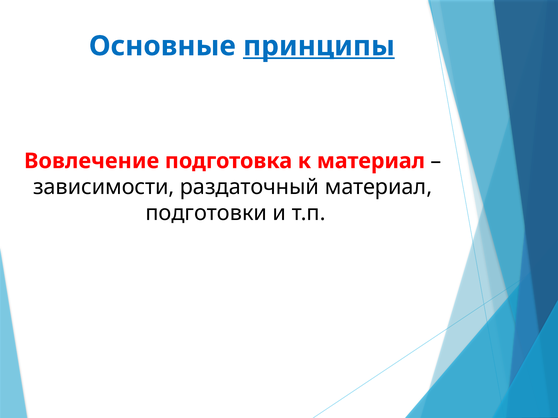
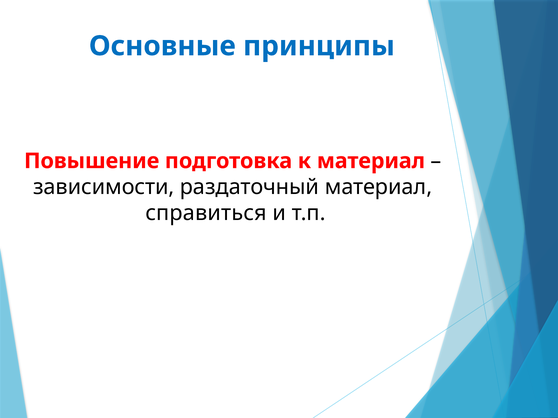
принципы underline: present -> none (319, 46)
Вовлечение: Вовлечение -> Повышение (92, 161)
подготовки: подготовки -> справиться (206, 213)
